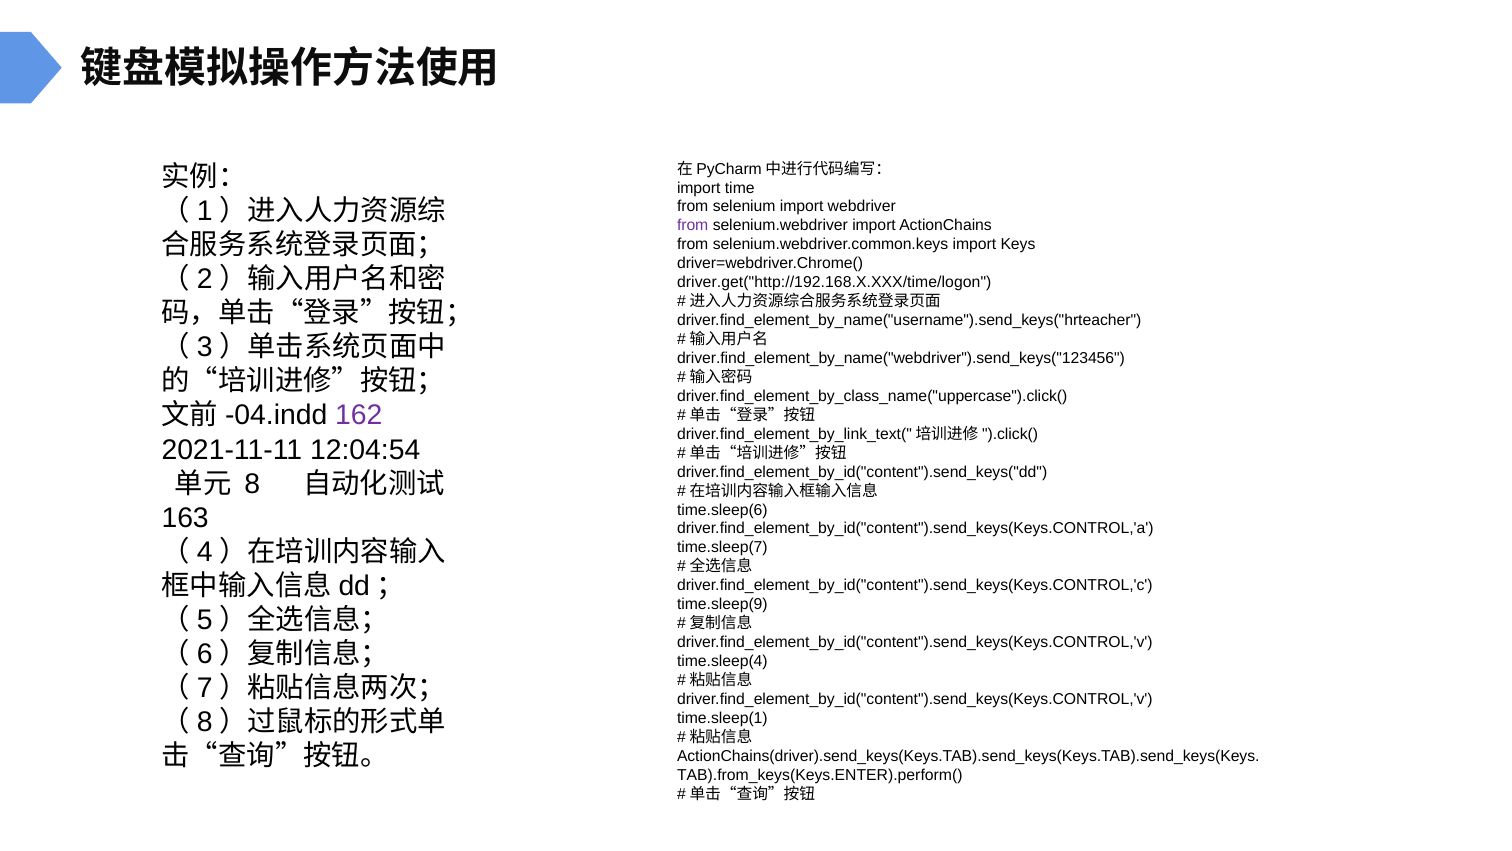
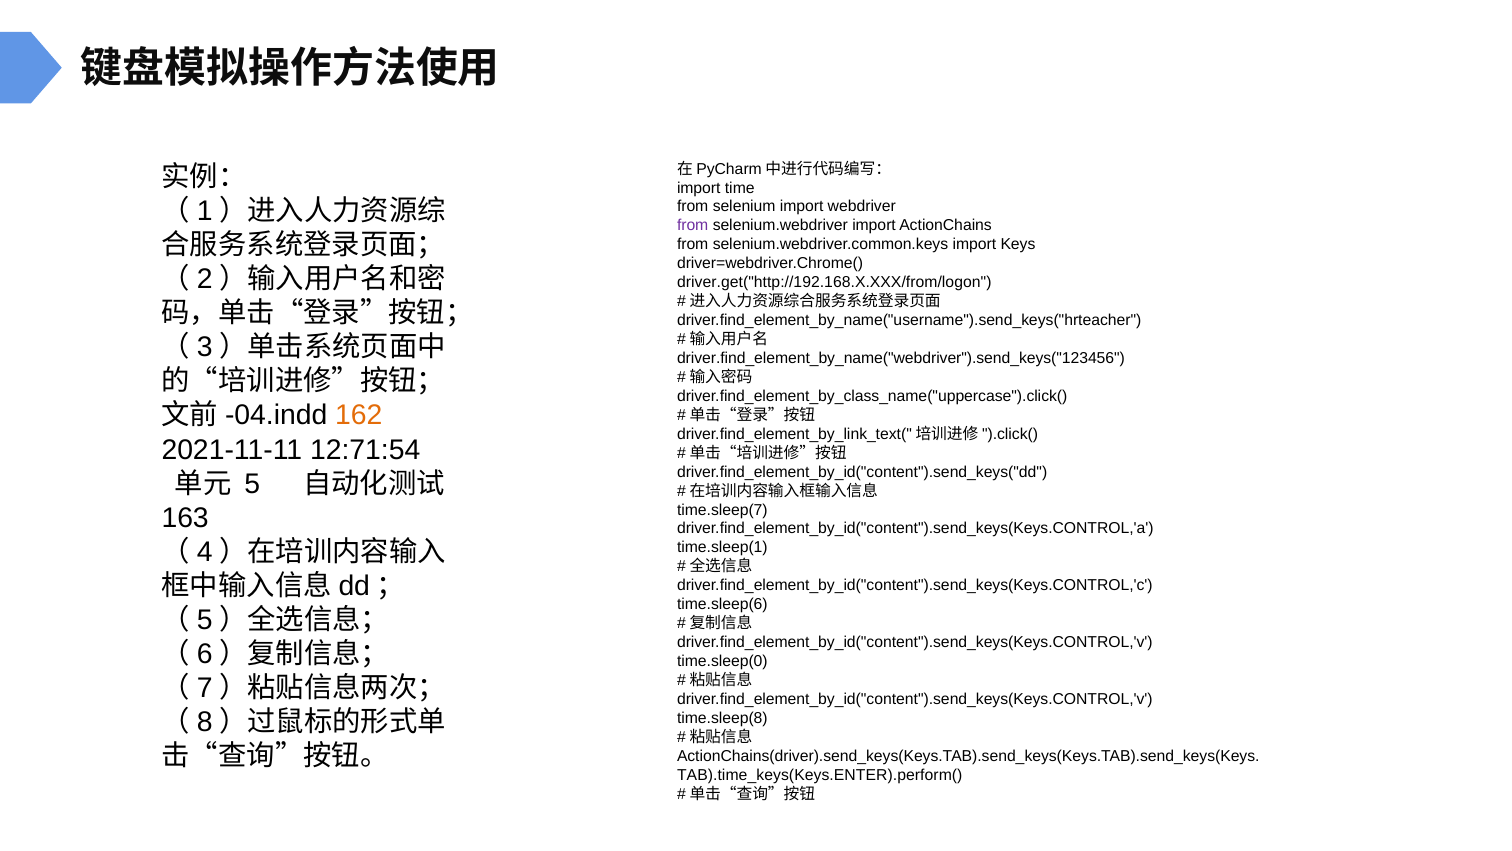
driver.get("http://192.168.X.XXX/time/logon: driver.get("http://192.168.X.XXX/time/logon -> driver.get("http://192.168.X.XXX/from/logon (834, 282)
162 colour: purple -> orange (359, 415)
12:04:54: 12:04:54 -> 12:71:54 (365, 449)
8: 8 -> 5 (252, 483)
time.sleep(6: time.sleep(6 -> time.sleep(7 (722, 510)
time.sleep(7: time.sleep(7 -> time.sleep(1 (722, 547)
time.sleep(9: time.sleep(9 -> time.sleep(6 (722, 604)
time.sleep(4: time.sleep(4 -> time.sleep(0 (722, 661)
time.sleep(1: time.sleep(1 -> time.sleep(8 (722, 718)
TAB).from_keys(Keys.ENTER).perform(: TAB).from_keys(Keys.ENTER).perform( -> TAB).time_keys(Keys.ENTER).perform( (820, 775)
